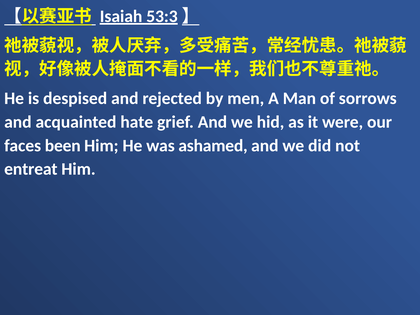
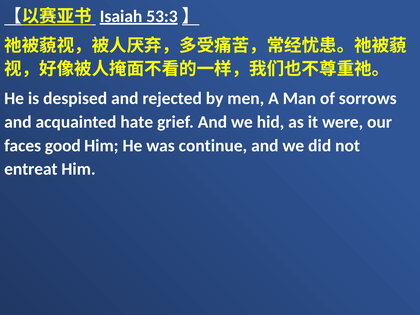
been: been -> good (63, 146)
ashamed: ashamed -> continue (213, 146)
